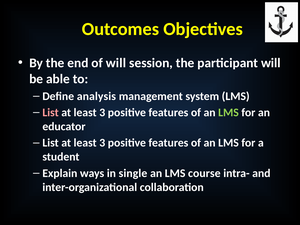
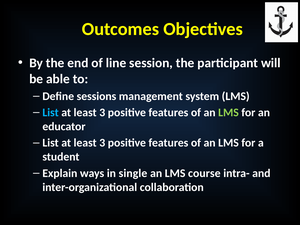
of will: will -> line (116, 63)
analysis: analysis -> sessions (96, 96)
List colour: pink -> light blue (51, 113)
